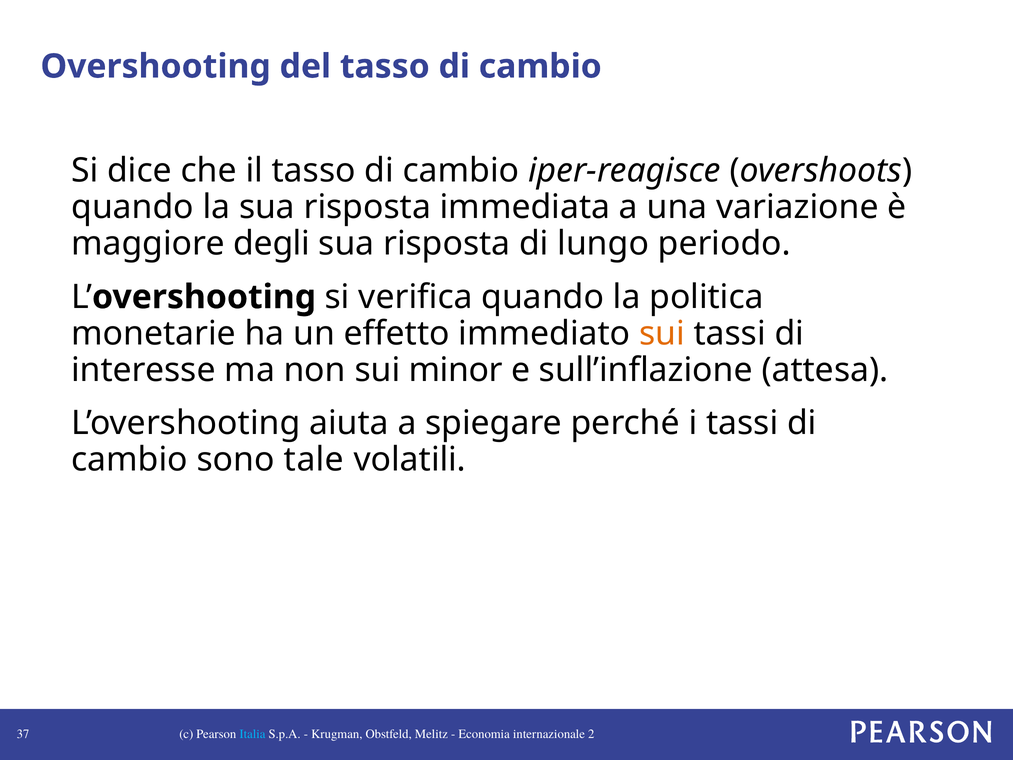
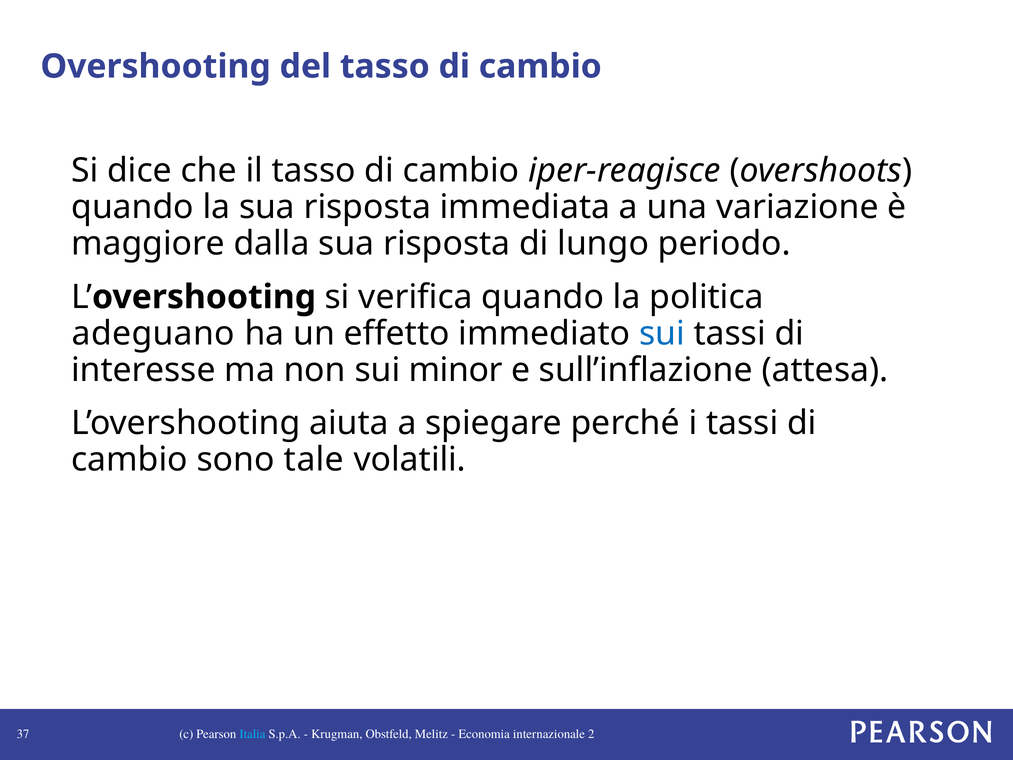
degli: degli -> dalla (272, 244)
monetarie: monetarie -> adeguano (153, 333)
sui colour: orange -> blue (662, 333)
